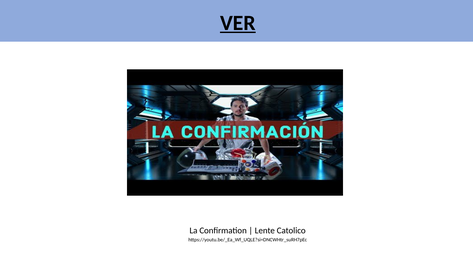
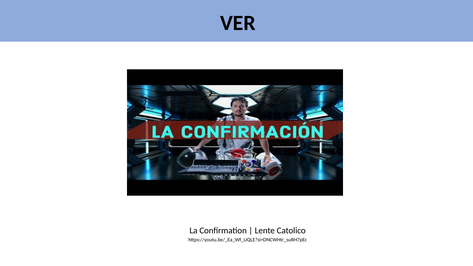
VER underline: present -> none (238, 23)
